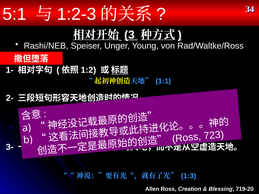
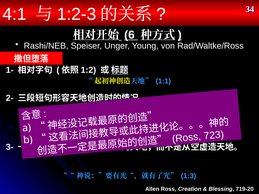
5:1: 5:1 -> 4:1 (15, 14)
3: 3 -> 6 (129, 35)
